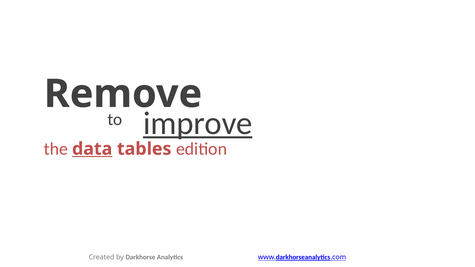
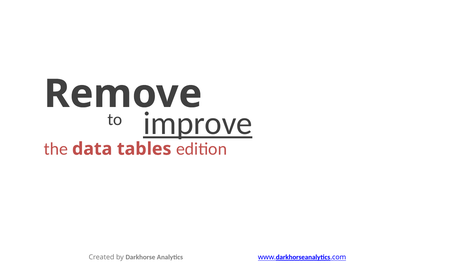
data underline: present -> none (92, 149)
